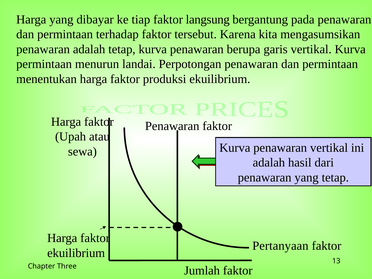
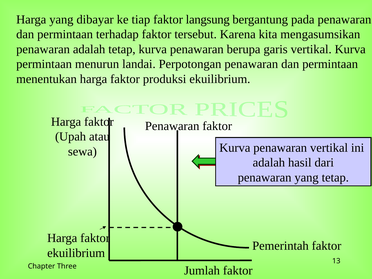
Pertanyaan: Pertanyaan -> Pemerintah (280, 246)
